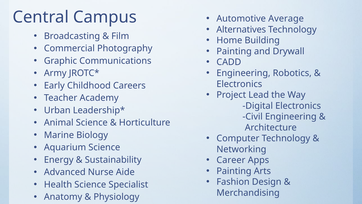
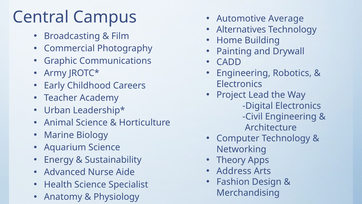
Career: Career -> Theory (231, 160)
Painting: Painting -> Address (234, 171)
